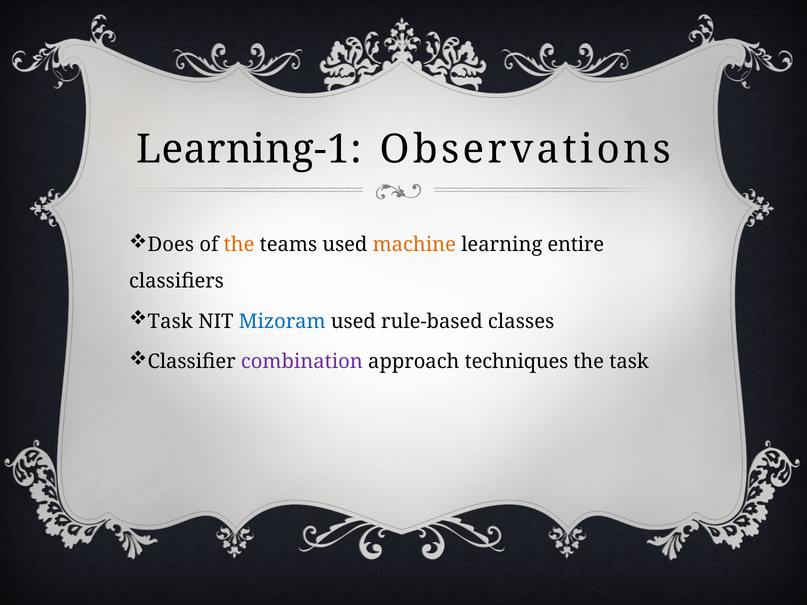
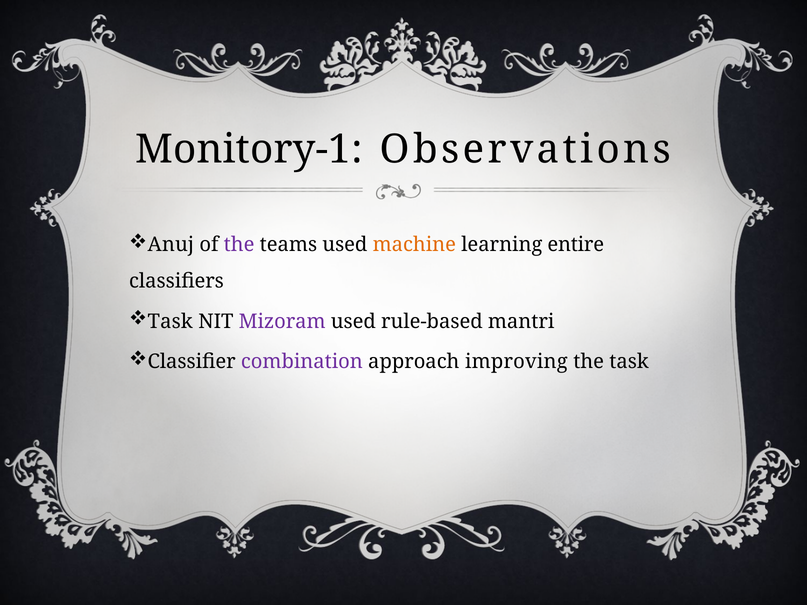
Learning-1: Learning-1 -> Monitory-1 (249, 149)
Does: Does -> Anuj (171, 245)
the colour: orange -> purple (239, 245)
Mizoram colour: blue -> purple (282, 322)
classes: classes -> mantri (521, 322)
techniques: techniques -> improving (516, 362)
